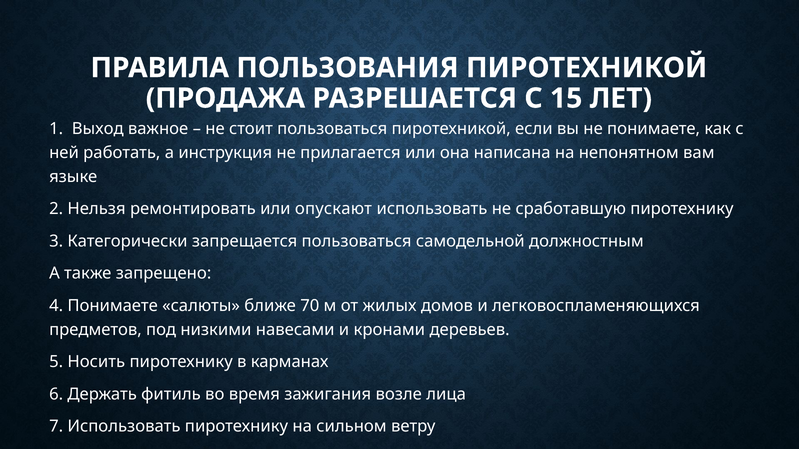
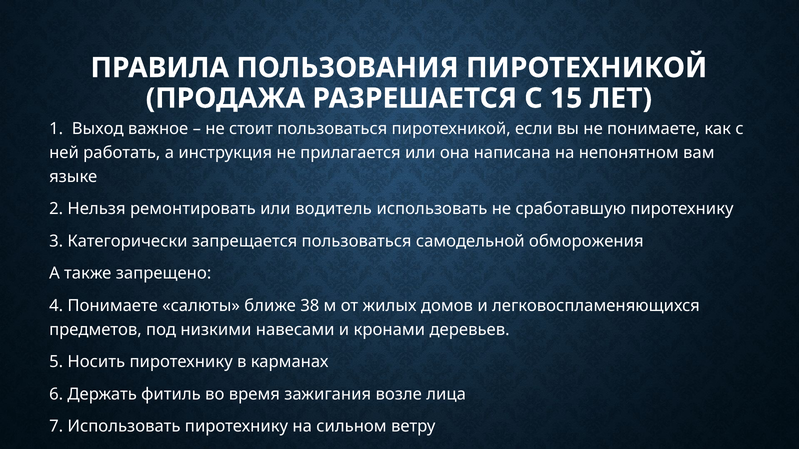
опускают: опускают -> водитель (333, 209)
должностным: должностным -> обморожения (586, 241)
70: 70 -> 38 (310, 306)
